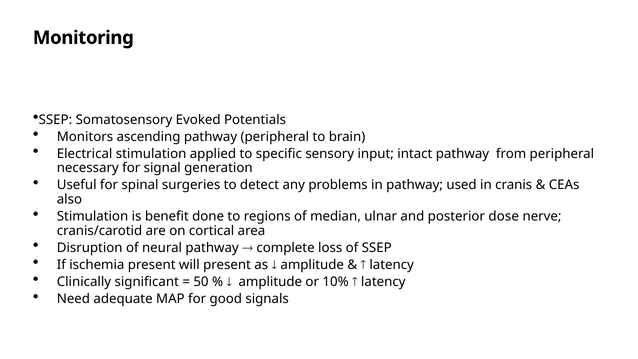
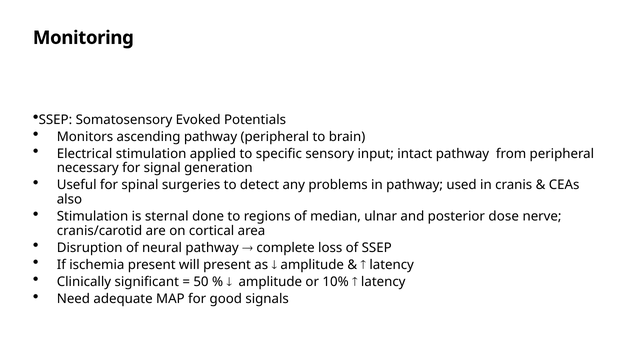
benefit: benefit -> sternal (167, 216)
